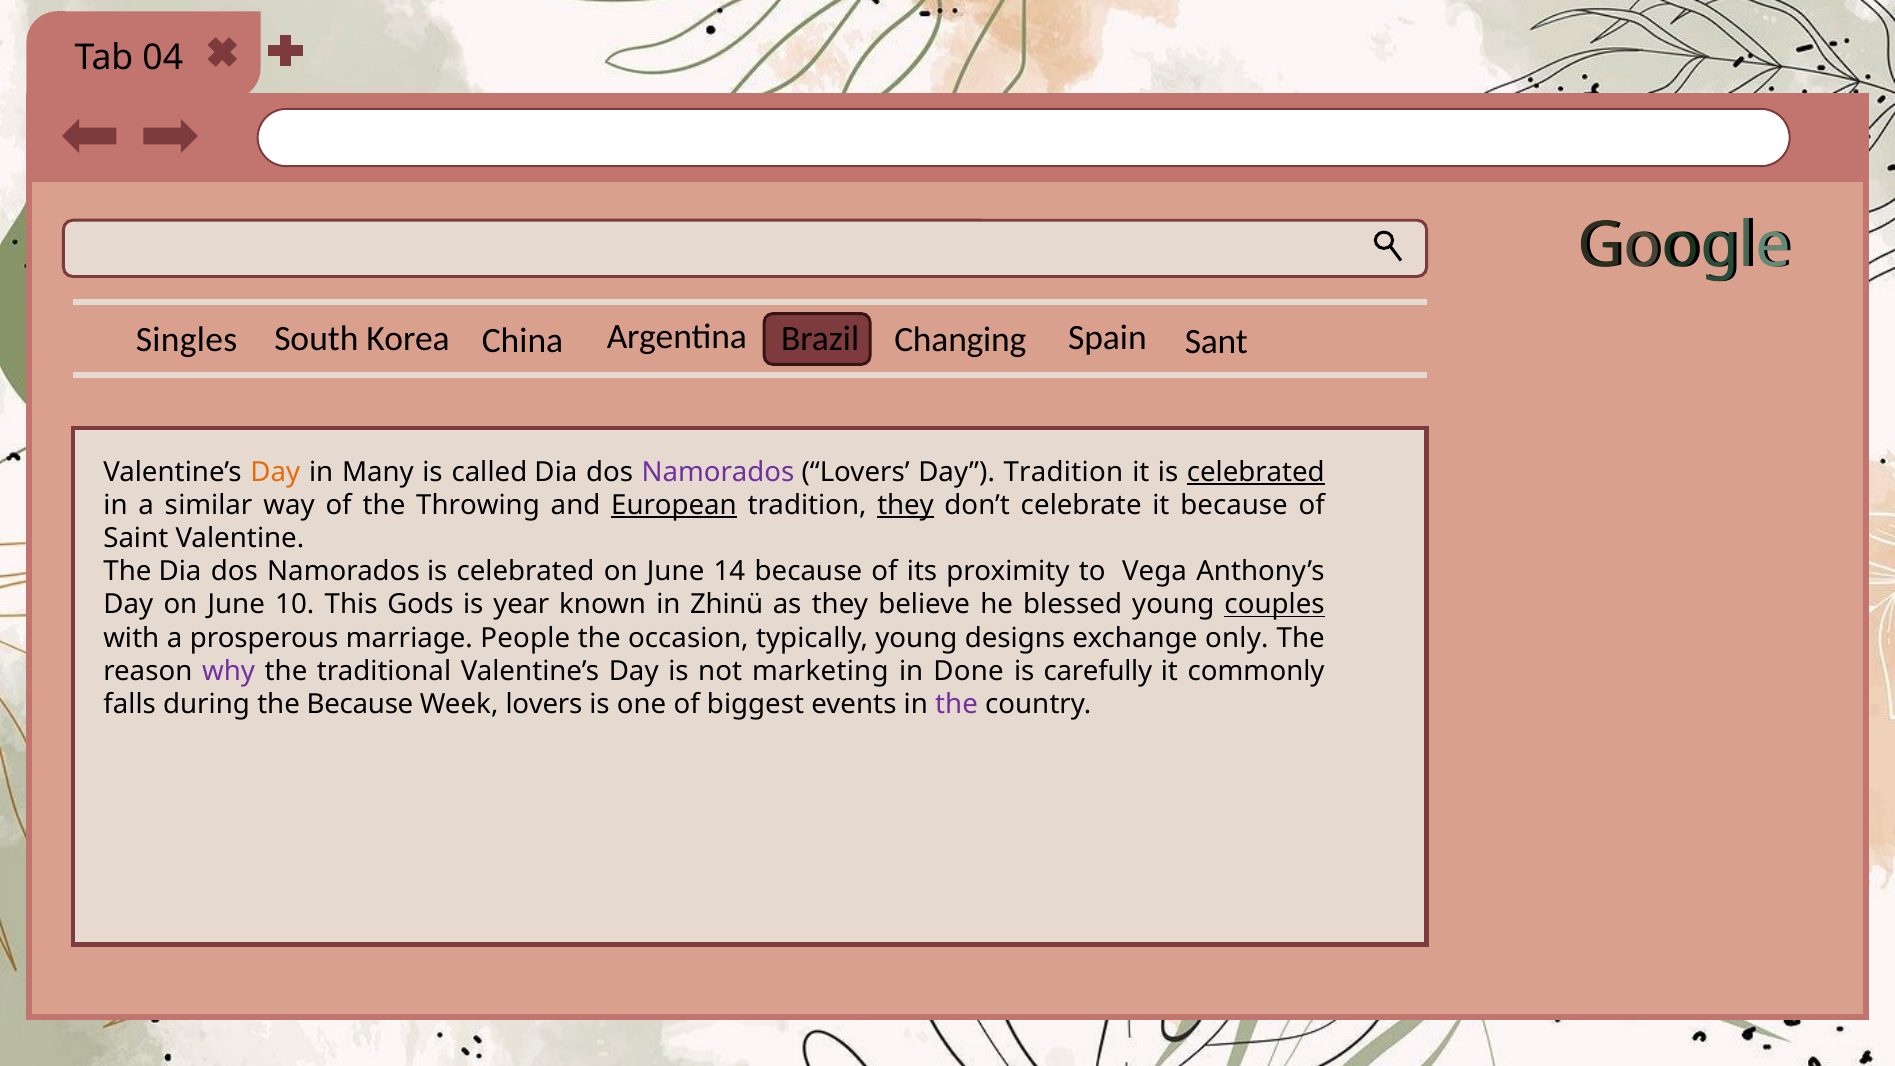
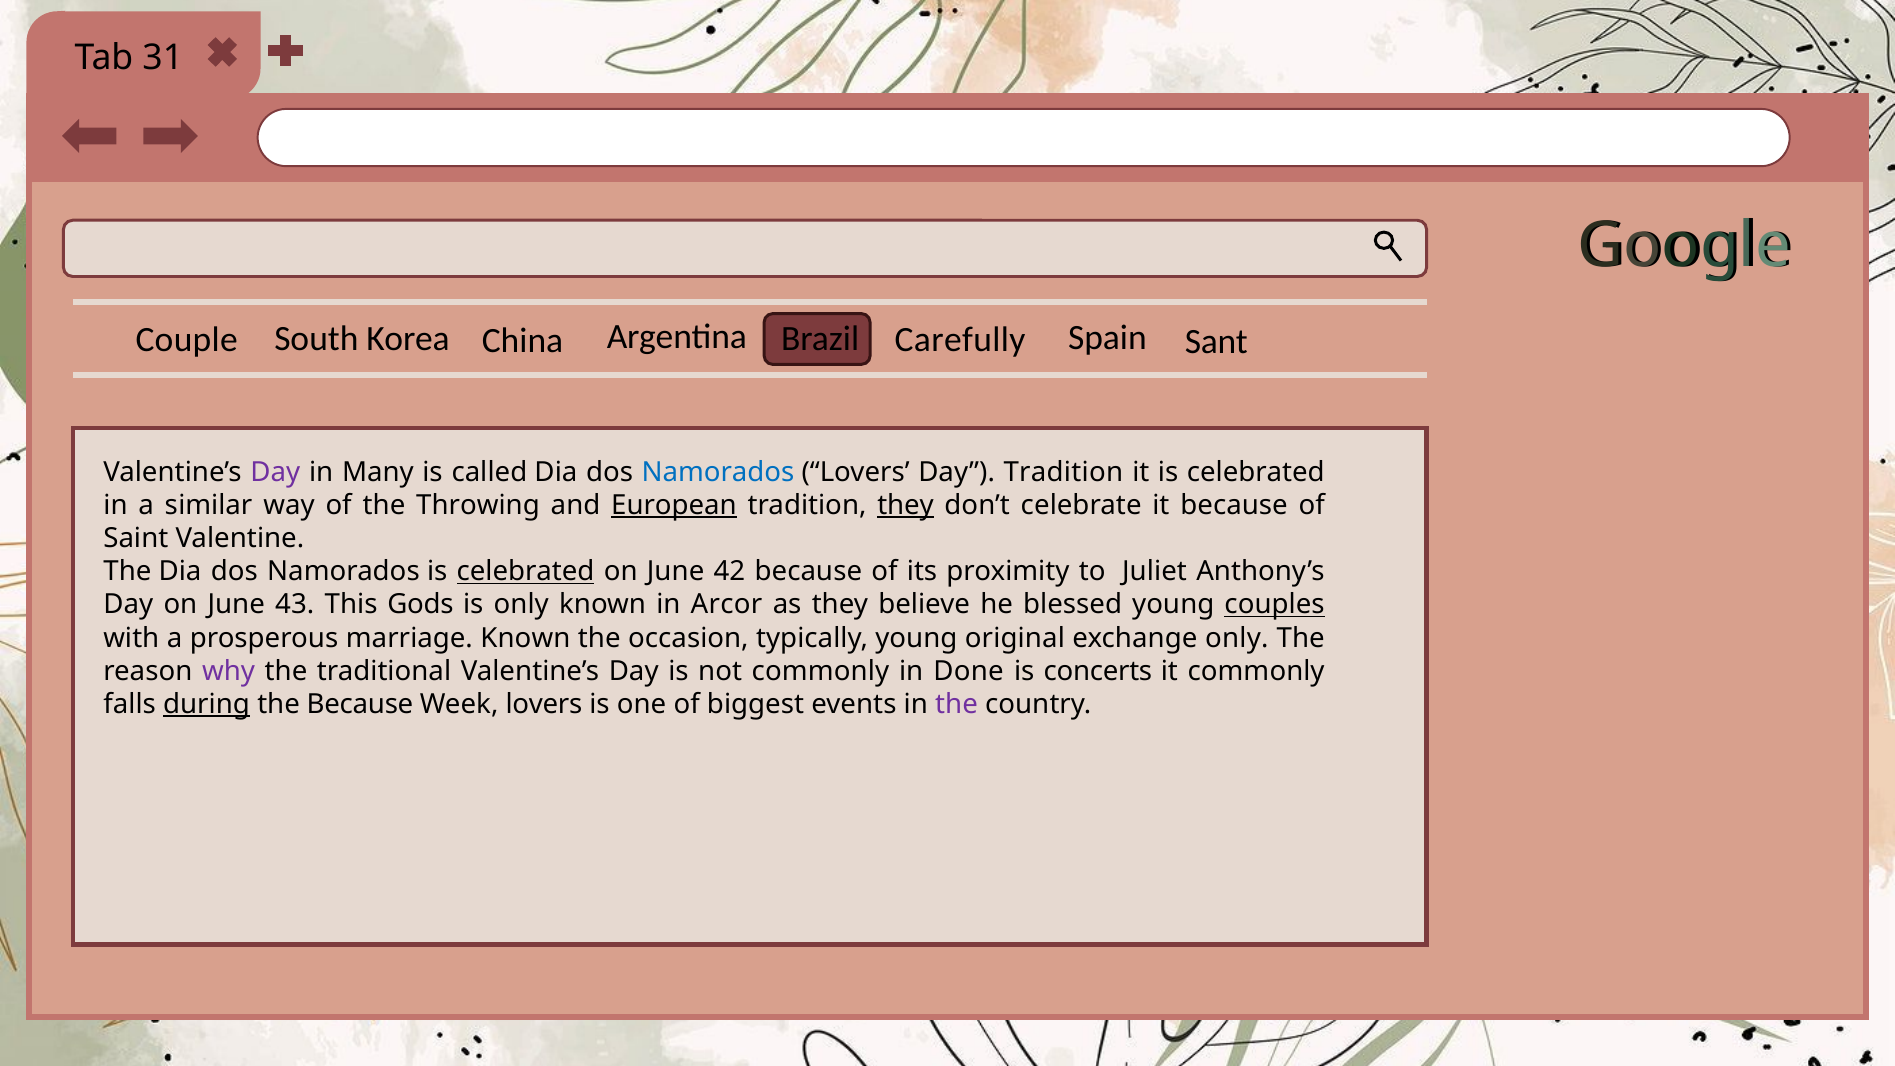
04: 04 -> 31 (163, 57)
Singles: Singles -> Couple (187, 340)
Changing: Changing -> Carefully (960, 340)
Day colour: orange -> purple (275, 472)
Namorados colour: purple -> blue (718, 472)
celebrated underline: present -> none (1256, 472)
celebrated underline: none -> present (525, 572)
14: 14 -> 42 (729, 572)
Vega: Vega -> Juliet (1154, 572)
10: 10 -> 43 (295, 605)
is year: year -> only (521, 605)
Zhinü: Zhinü -> Arcor (726, 605)
marriage People: People -> Known (525, 638)
designs: designs -> original (1015, 638)
not marketing: marketing -> commonly (820, 671)
carefully: carefully -> concerts (1098, 671)
during underline: none -> present (206, 704)
